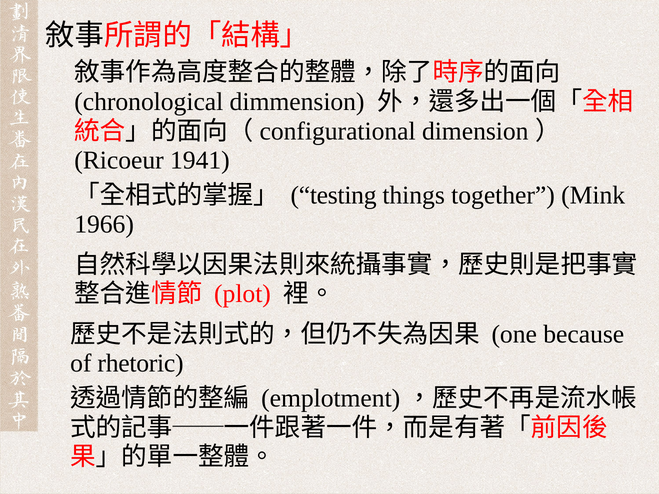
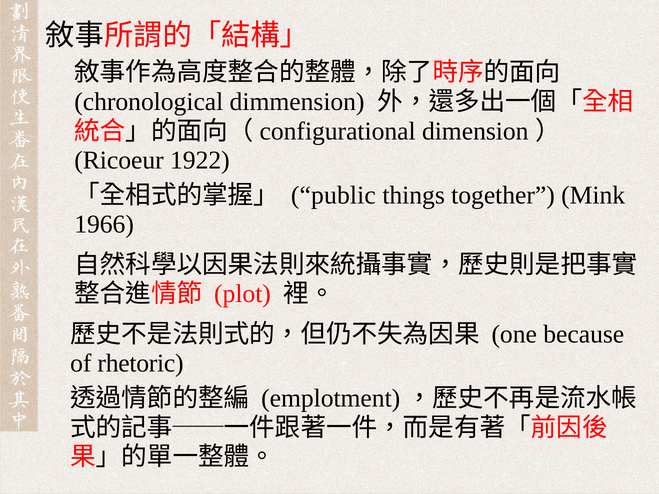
1941: 1941 -> 1922 (200, 160)
testing: testing -> public (333, 195)
